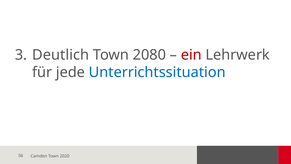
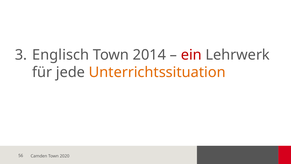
Deutlich: Deutlich -> Englisch (61, 55)
2080: 2080 -> 2014 (149, 55)
Unterrichtssituation colour: blue -> orange (157, 72)
